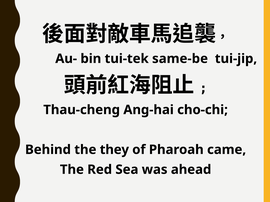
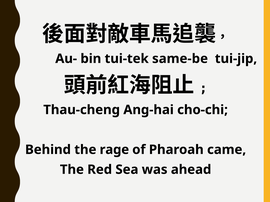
they: they -> rage (114, 150)
